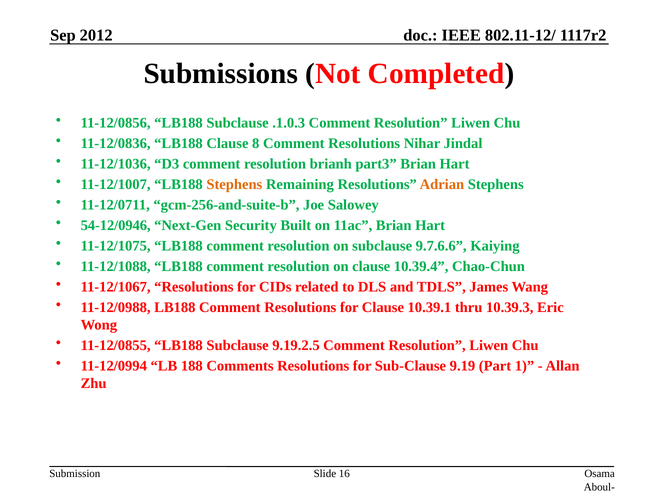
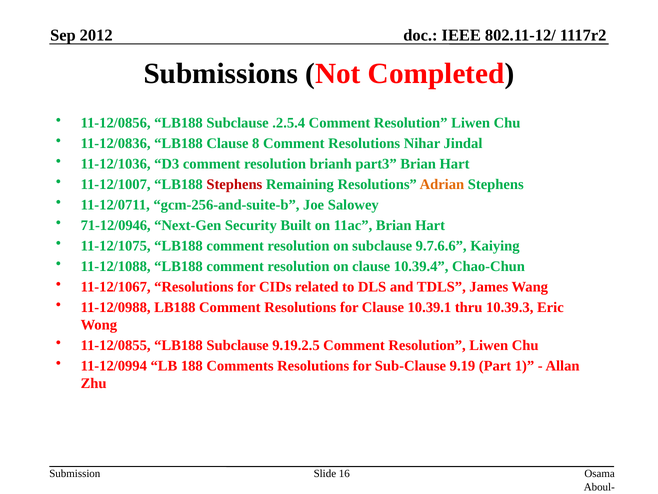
.1.0.3: .1.0.3 -> .2.5.4 (289, 123)
Stephens colour: orange -> red (234, 184)
54-12/0946: 54-12/0946 -> 71-12/0946 (116, 225)
